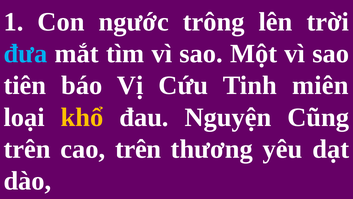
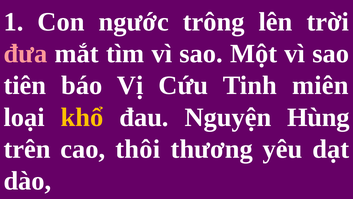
đưa colour: light blue -> pink (25, 53)
Cũng: Cũng -> Hùng (318, 117)
cao trên: trên -> thôi (138, 149)
